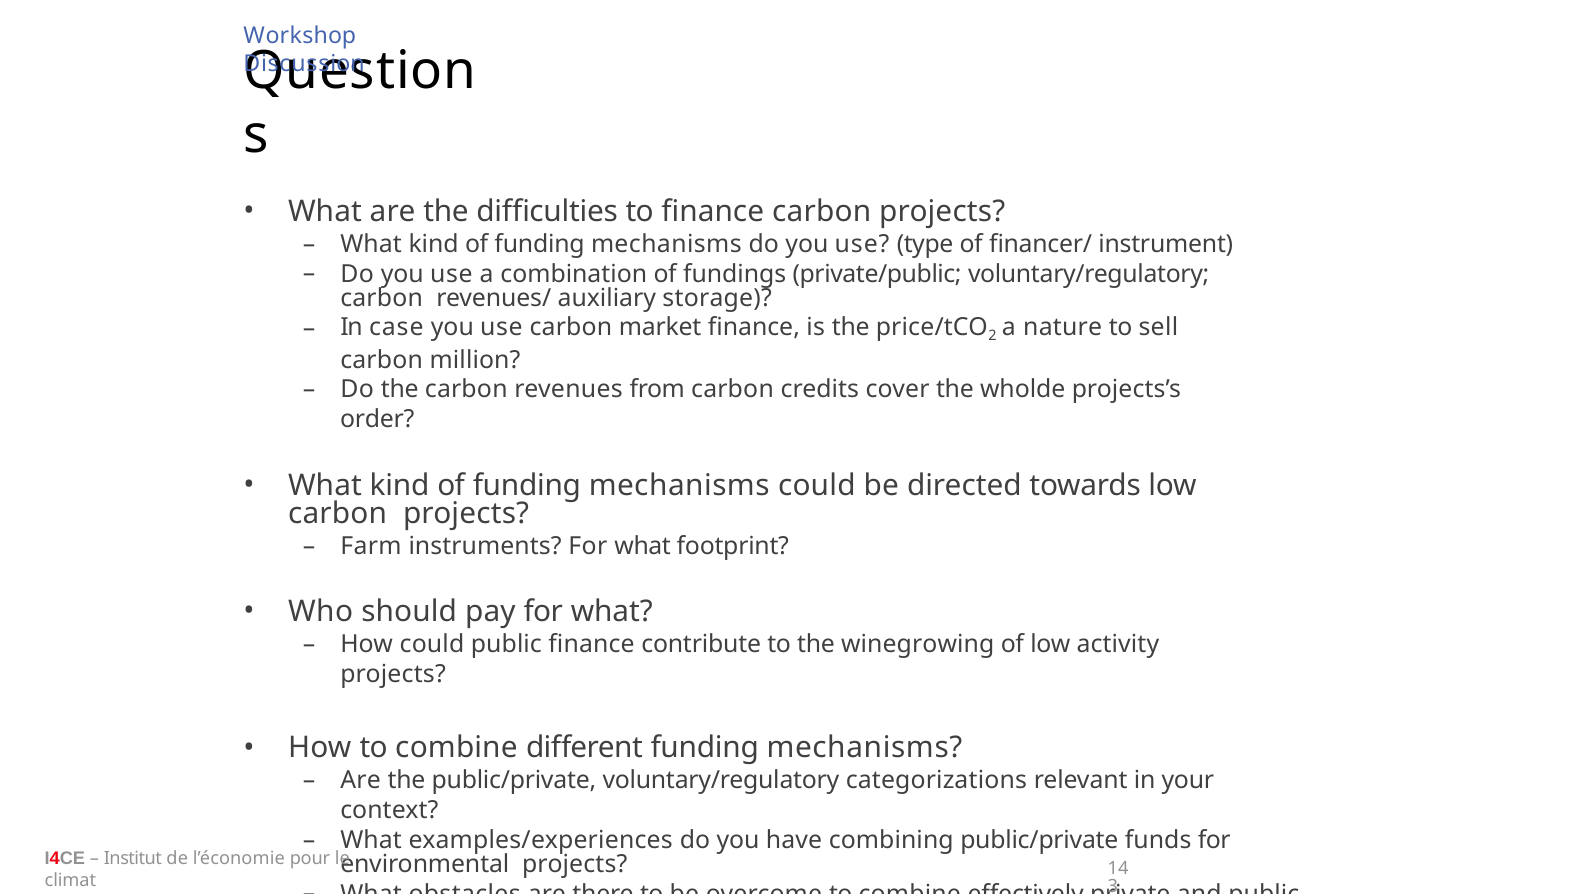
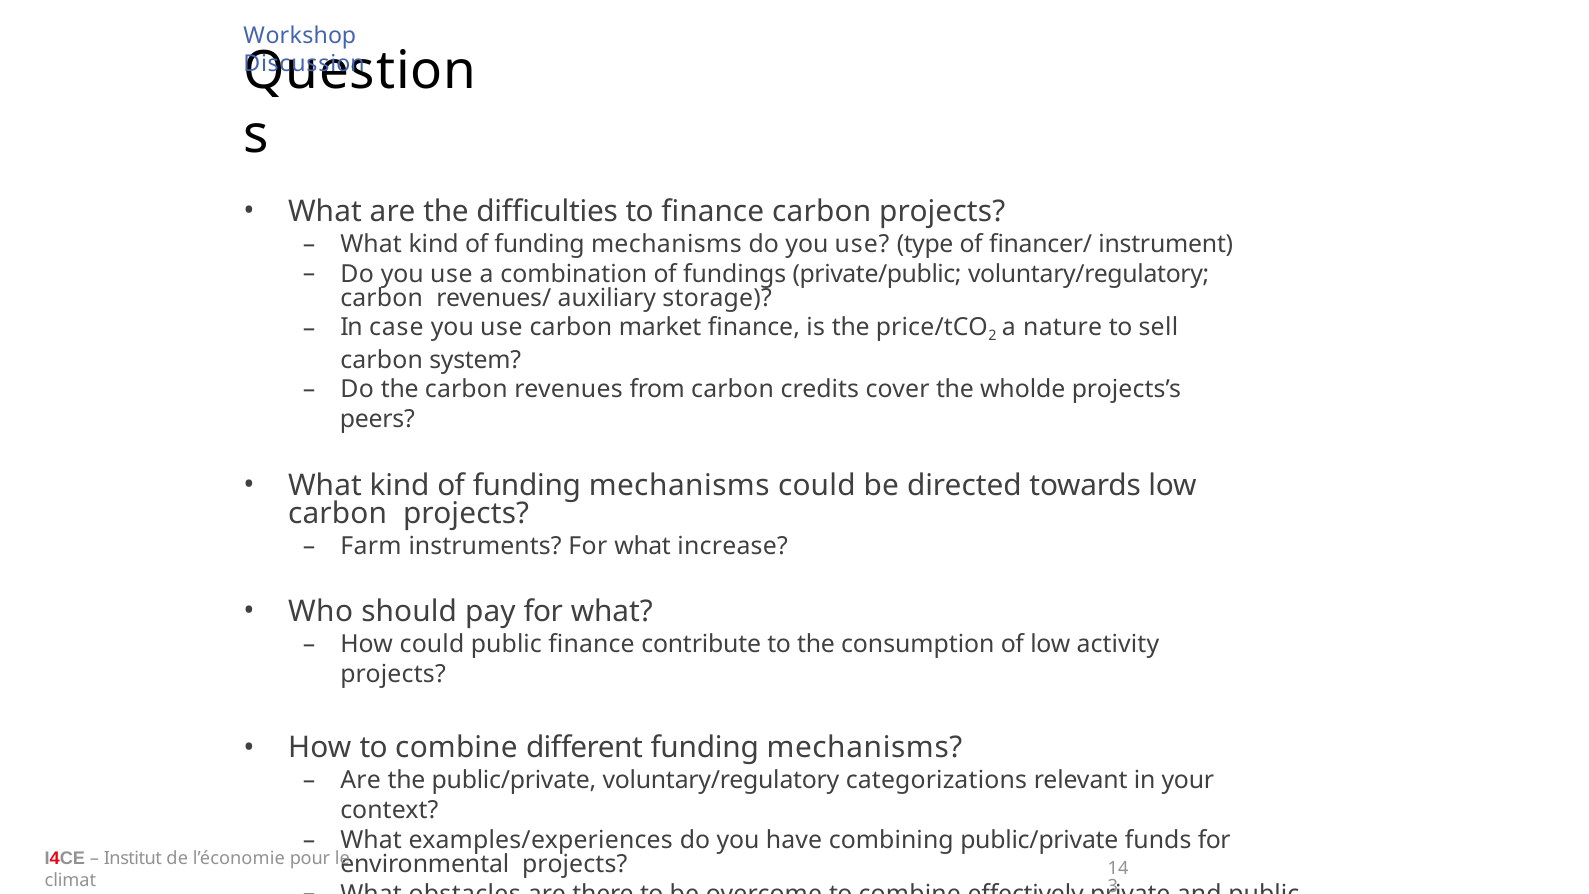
million: million -> system (475, 360)
order: order -> peers (377, 419)
footprint: footprint -> increase (733, 546)
winegrowing: winegrowing -> consumption (918, 644)
